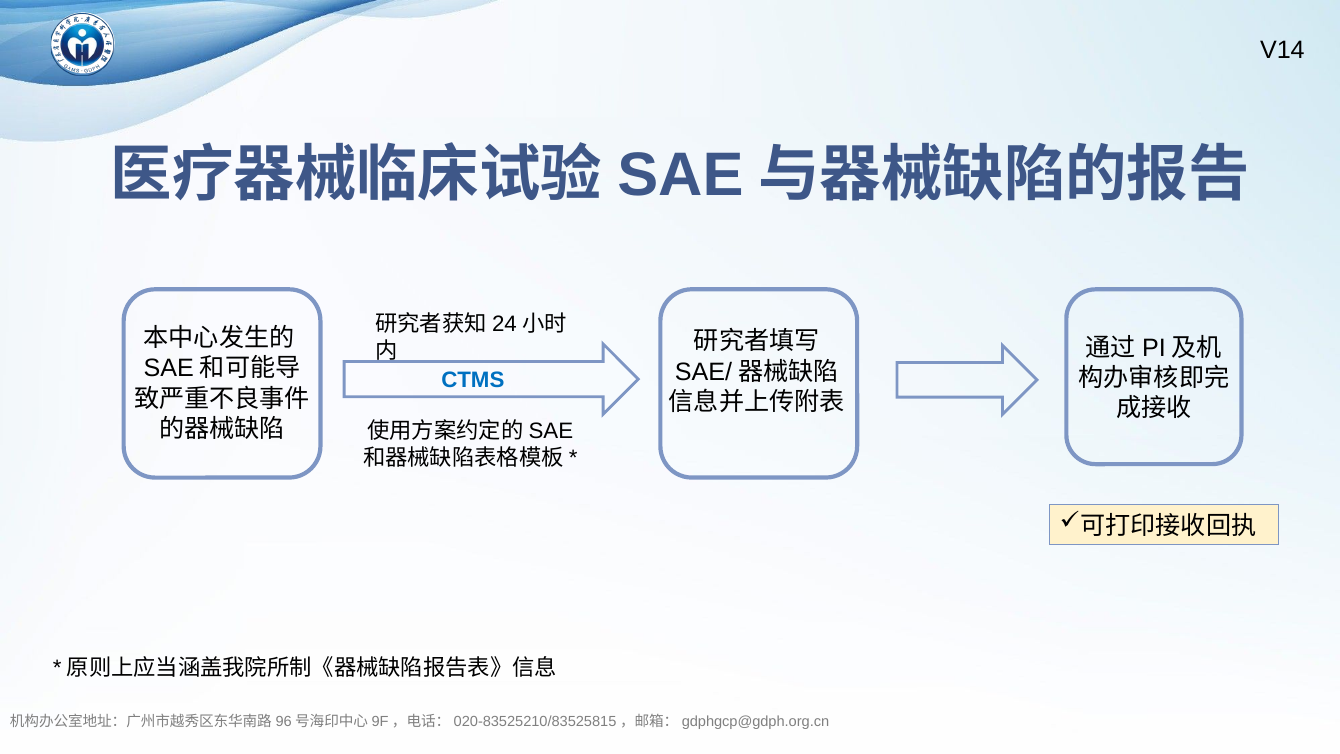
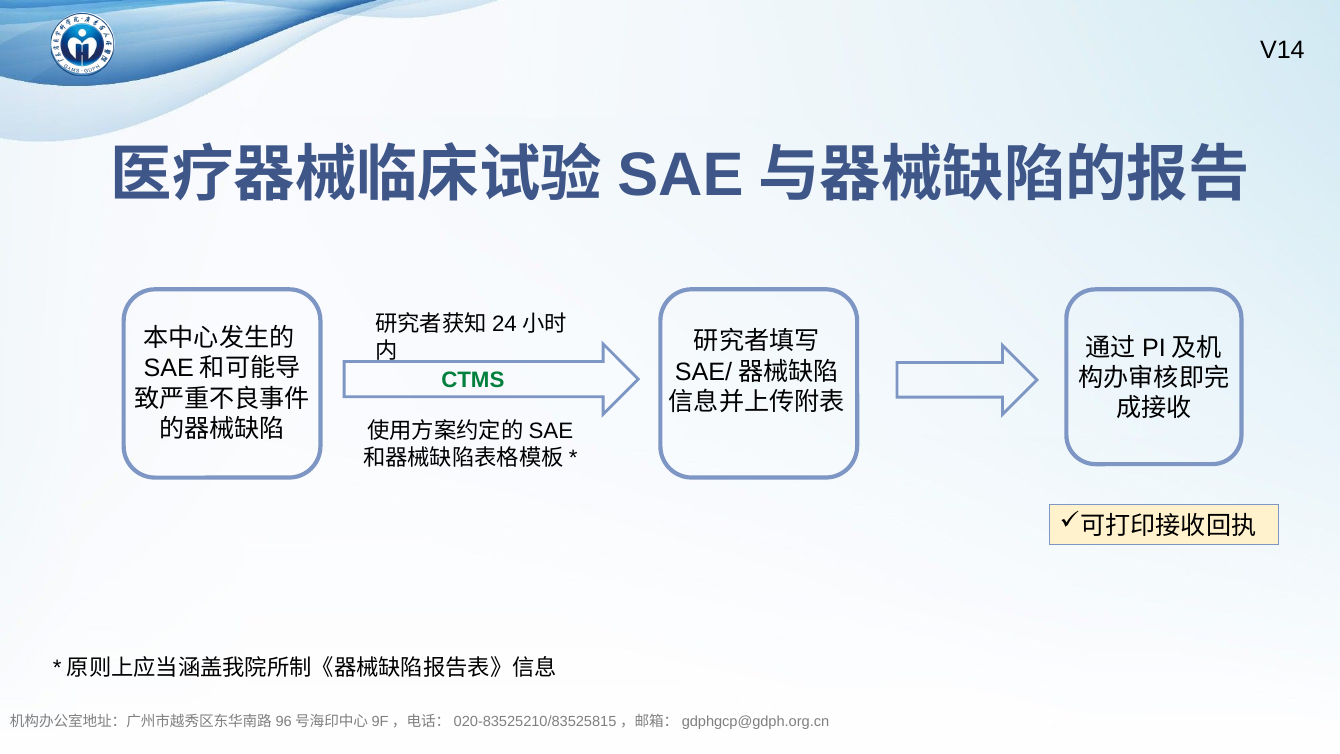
CTMS colour: blue -> green (473, 380)
